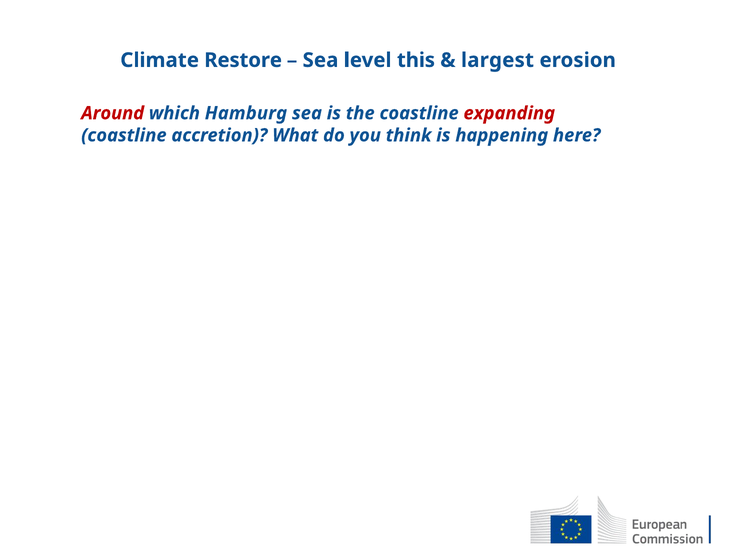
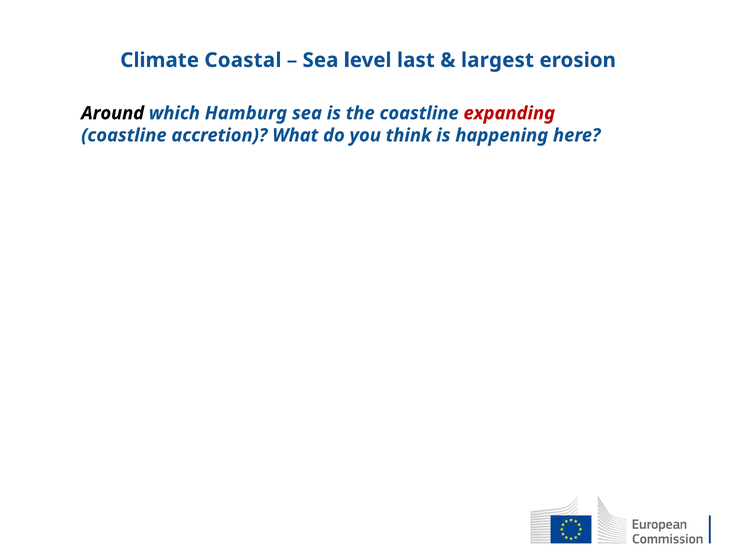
Restore: Restore -> Coastal (243, 60)
this: this -> last (416, 60)
Around colour: red -> black (113, 113)
